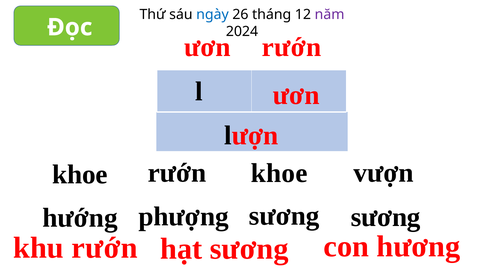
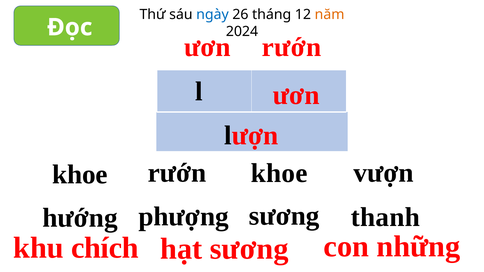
năm colour: purple -> orange (330, 15)
sương sương: sương -> thanh (385, 217)
khu rướn: rướn -> chích (105, 248)
hương: hương -> những (418, 247)
